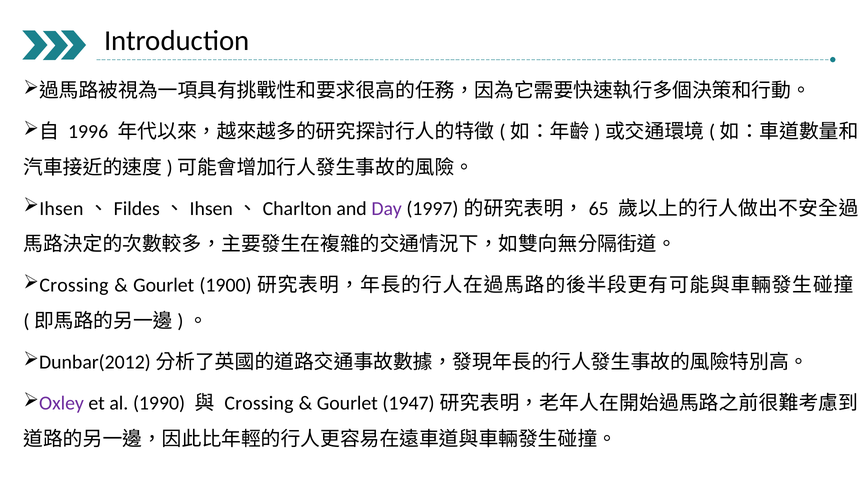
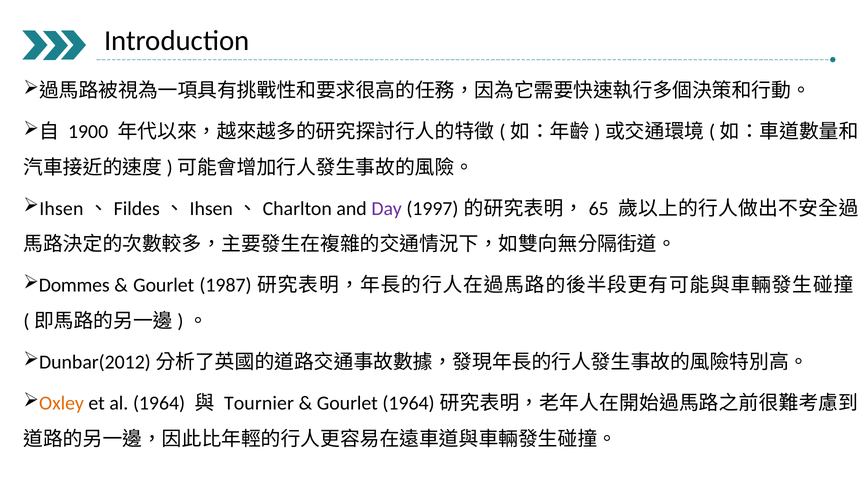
1996: 1996 -> 1900 (88, 132)
Crossing: Crossing -> Dommes (74, 285)
1900: 1900 -> 1987 (226, 285)
Oxley colour: purple -> orange (61, 403)
al 1990: 1990 -> 1964 (159, 403)
Crossing: Crossing -> Tournier (259, 403)
Gourlet 1947: 1947 -> 1964 (409, 403)
